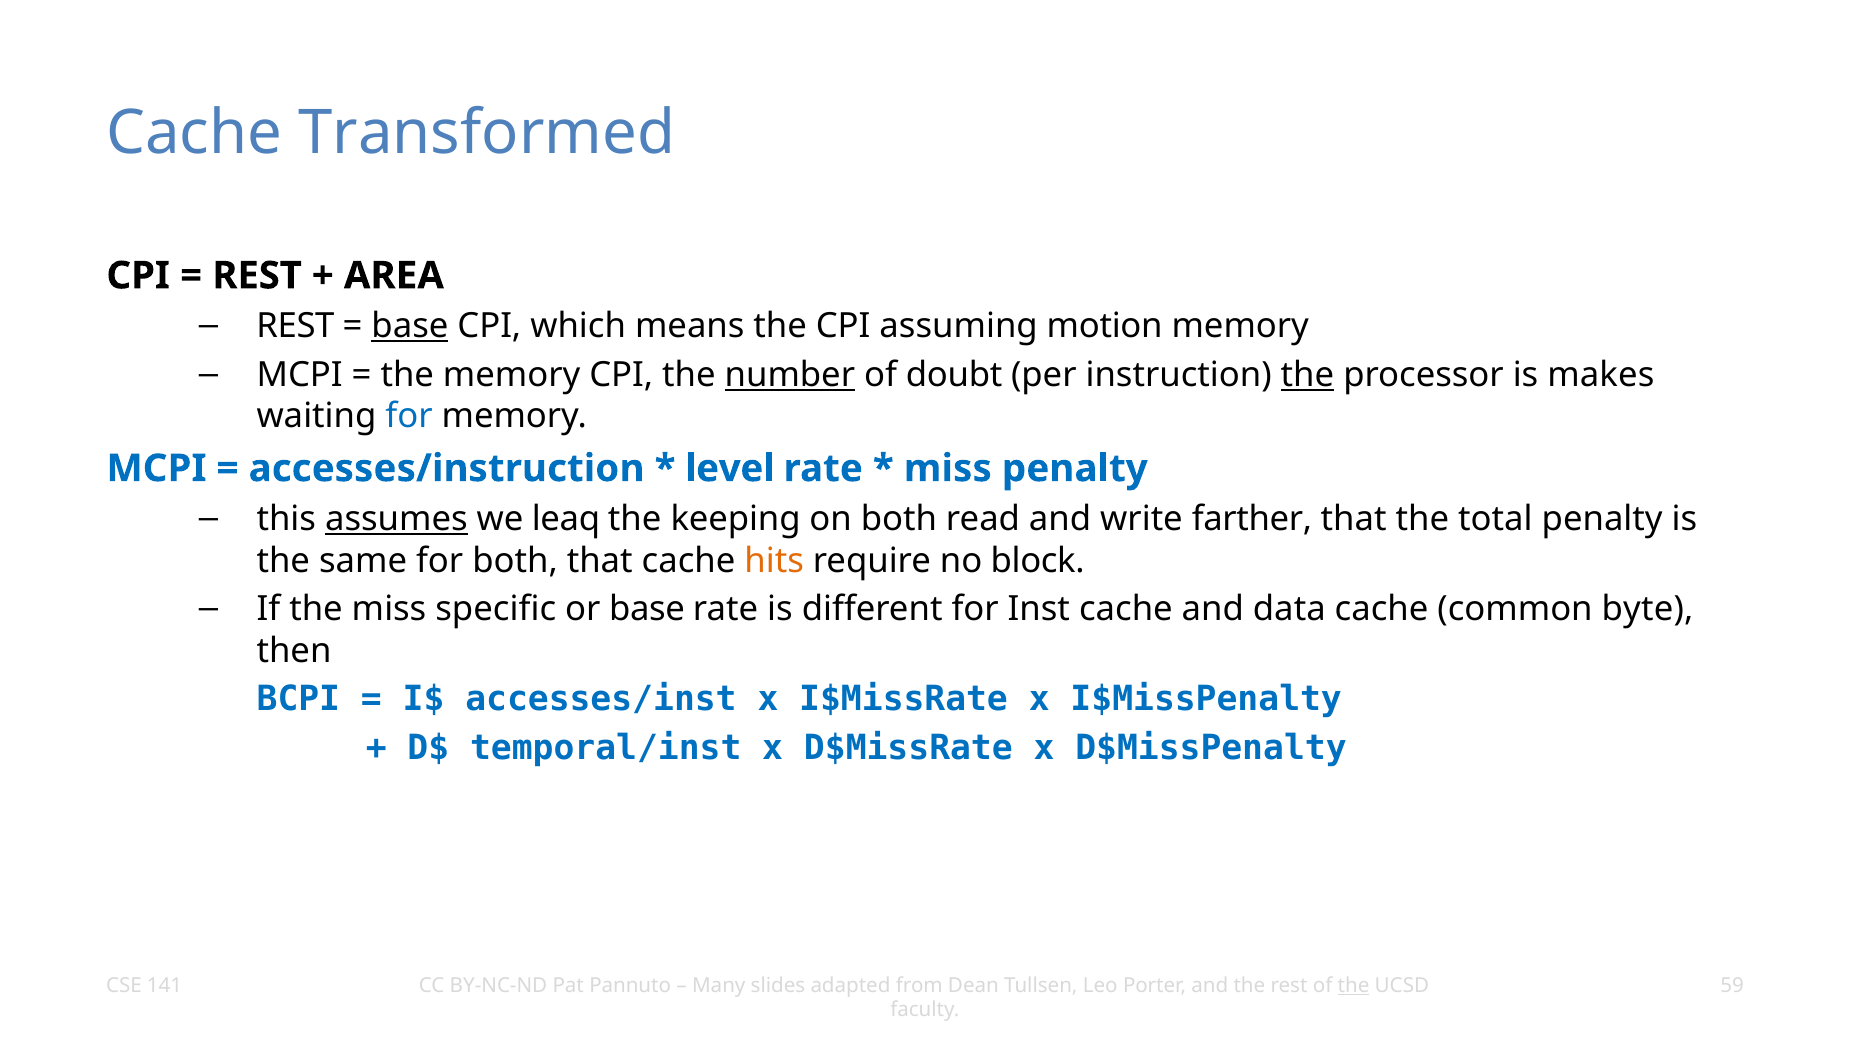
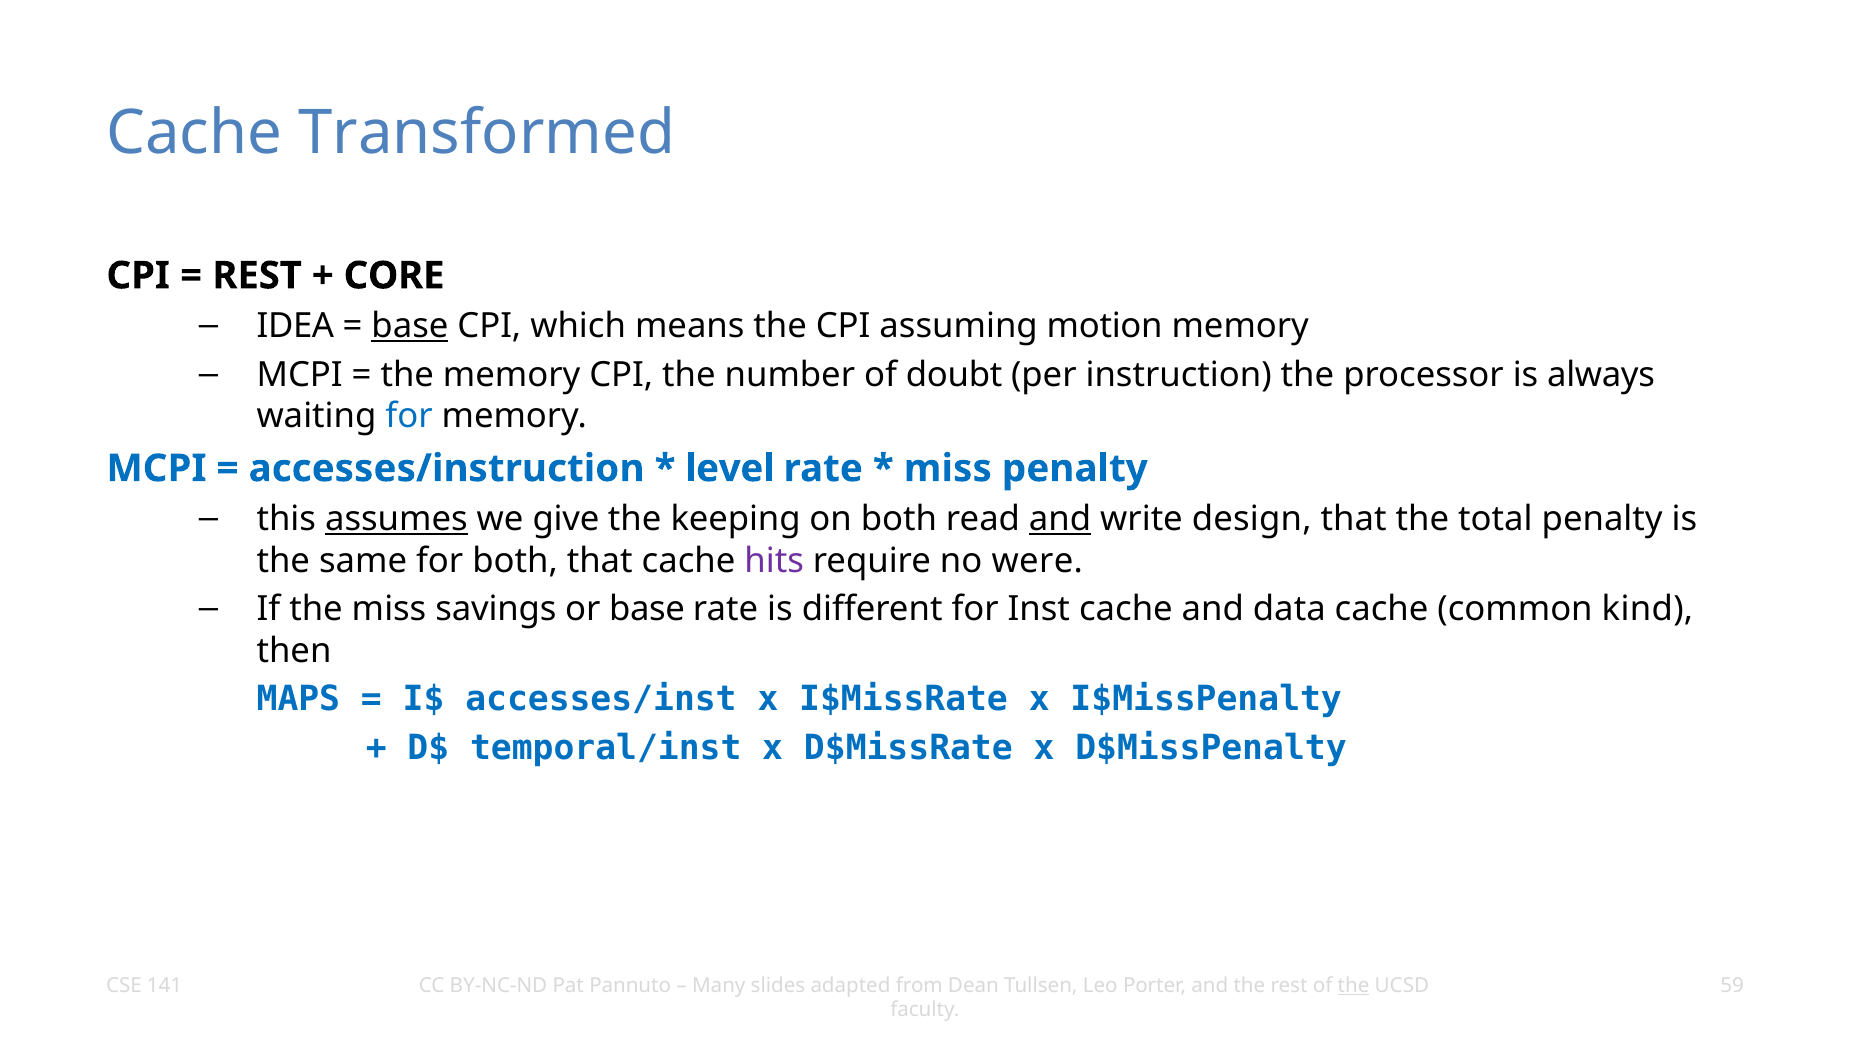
AREA: AREA -> CORE (394, 276)
REST: REST -> IDEA (295, 326)
number underline: present -> none (790, 375)
the underline: present -> none (1307, 375)
makes: makes -> always (1601, 375)
leaq: leaq -> give (566, 519)
and underline: none -> present (1060, 519)
farther: farther -> design (1252, 519)
hits colour: orange -> purple (774, 561)
block: block -> were (1037, 561)
specific: specific -> savings (496, 609)
byte: byte -> kind (1647, 609)
BCPI: BCPI -> MAPS (298, 699)
